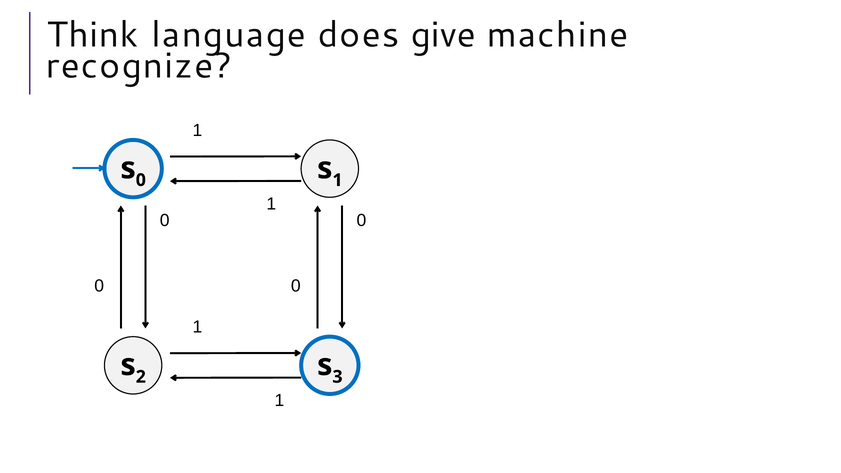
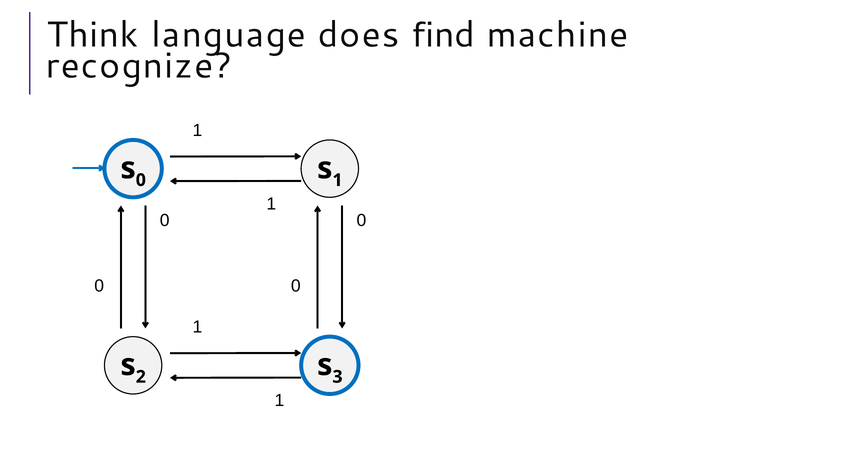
give: give -> find (443, 35)
